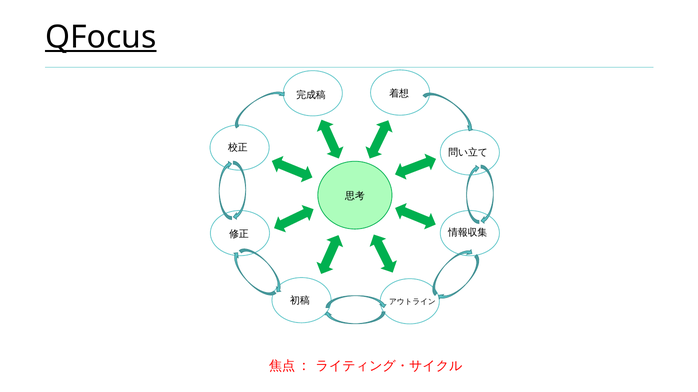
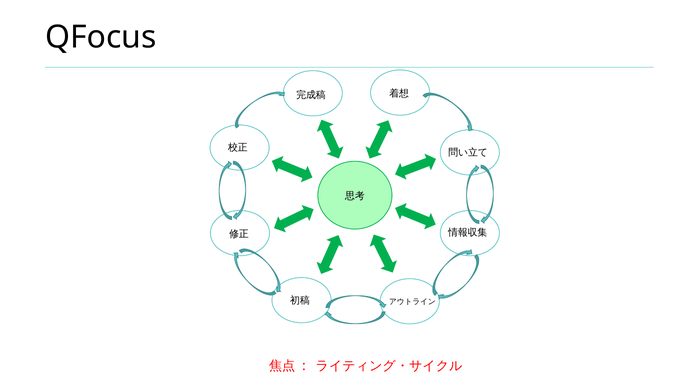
QFocus underline: present -> none (101, 37)
